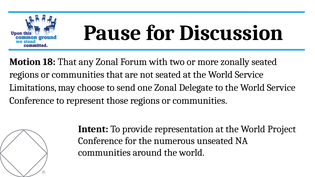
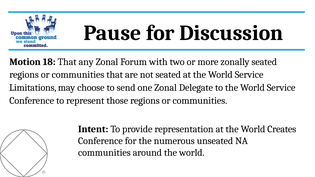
Project: Project -> Creates (282, 129)
